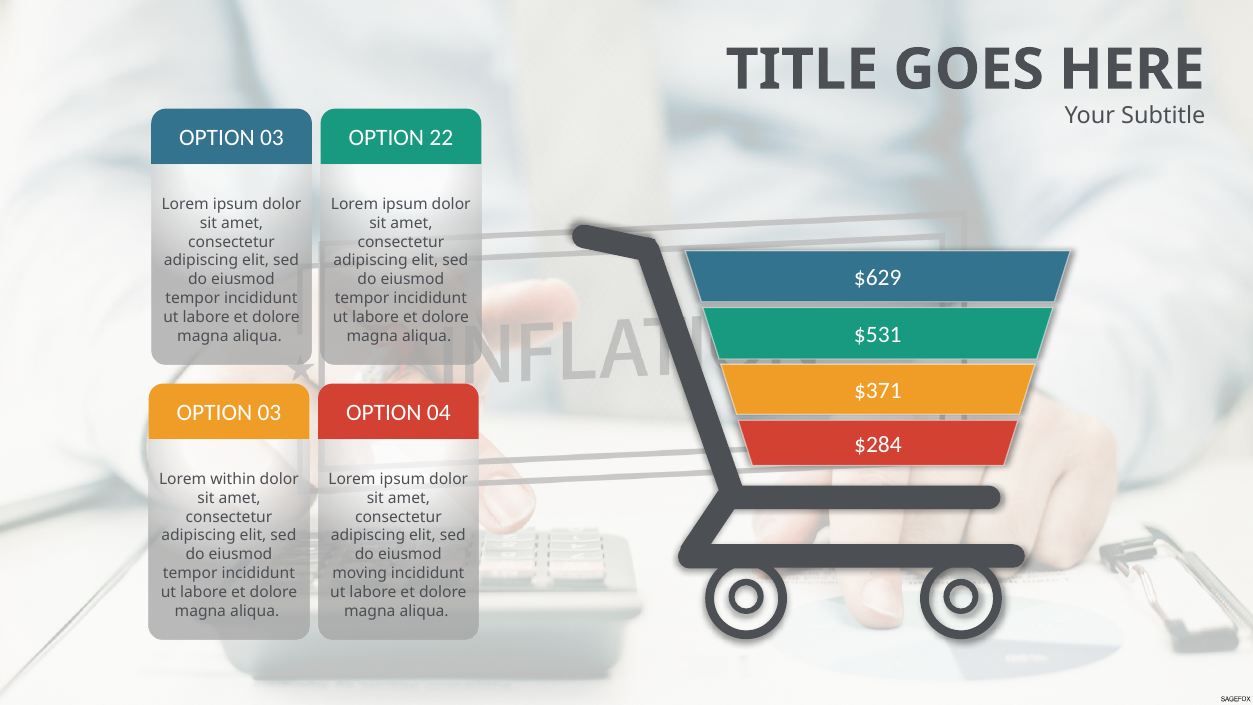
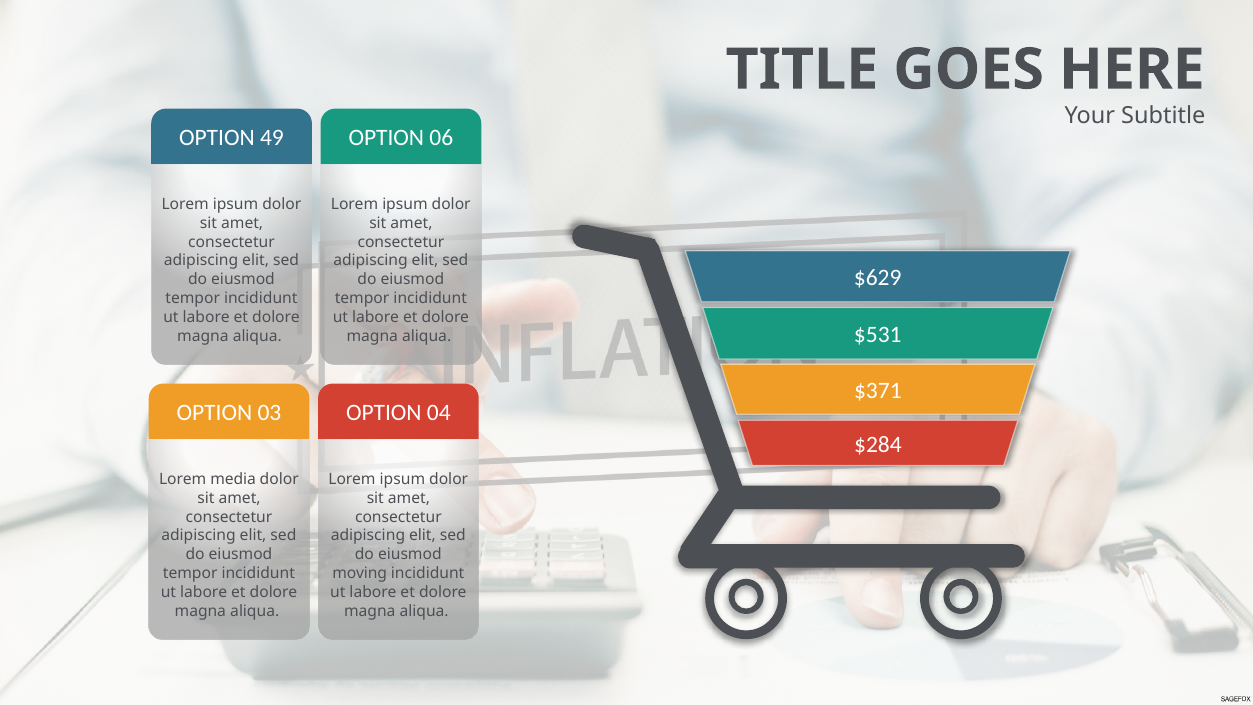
03: 03 -> 49 (272, 138)
22: 22 -> 06 (441, 138)
within: within -> media (233, 479)
